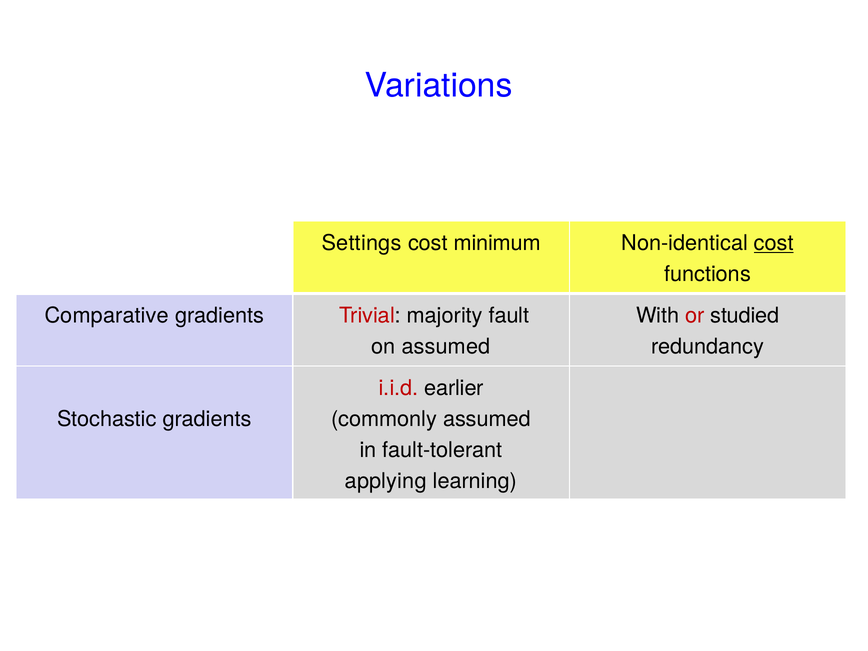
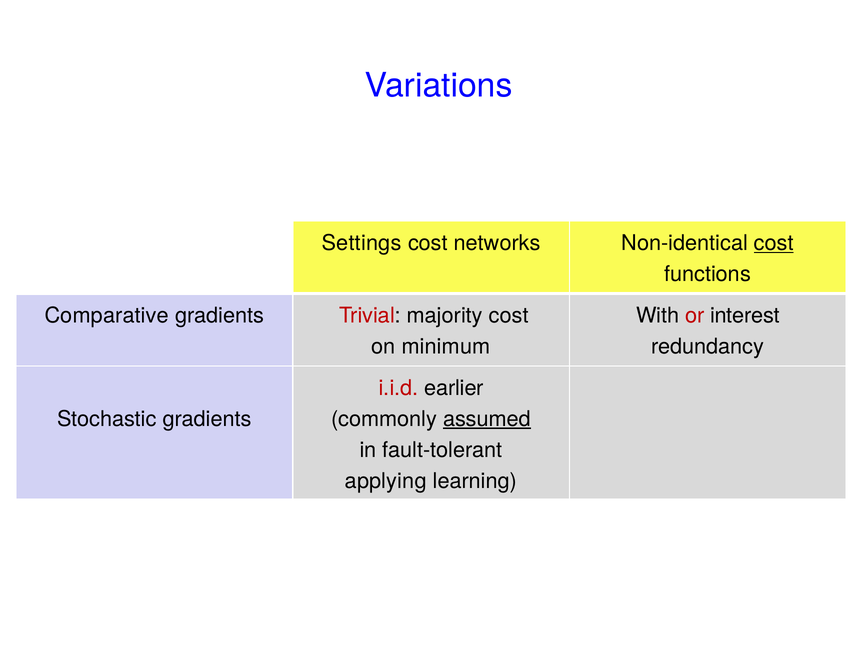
minimum: minimum -> networks (497, 243)
majority fault: fault -> cost (509, 316)
studied: studied -> interest (745, 316)
on assumed: assumed -> minimum (446, 347)
assumed underline: none -> present (487, 419)
